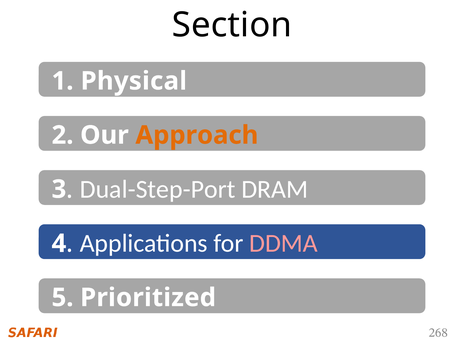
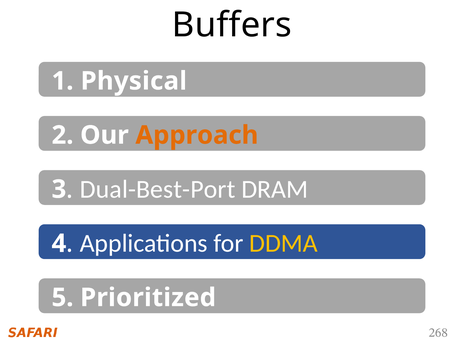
Section: Section -> Buffers (232, 25)
Dual-Step-Port: Dual-Step-Port -> Dual-Best-Port (158, 189)
DDMA colour: pink -> yellow (283, 243)
